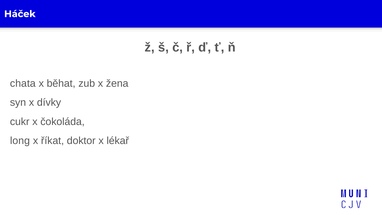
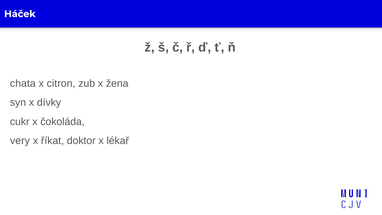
běhat: běhat -> citron (61, 83)
long: long -> very (20, 141)
